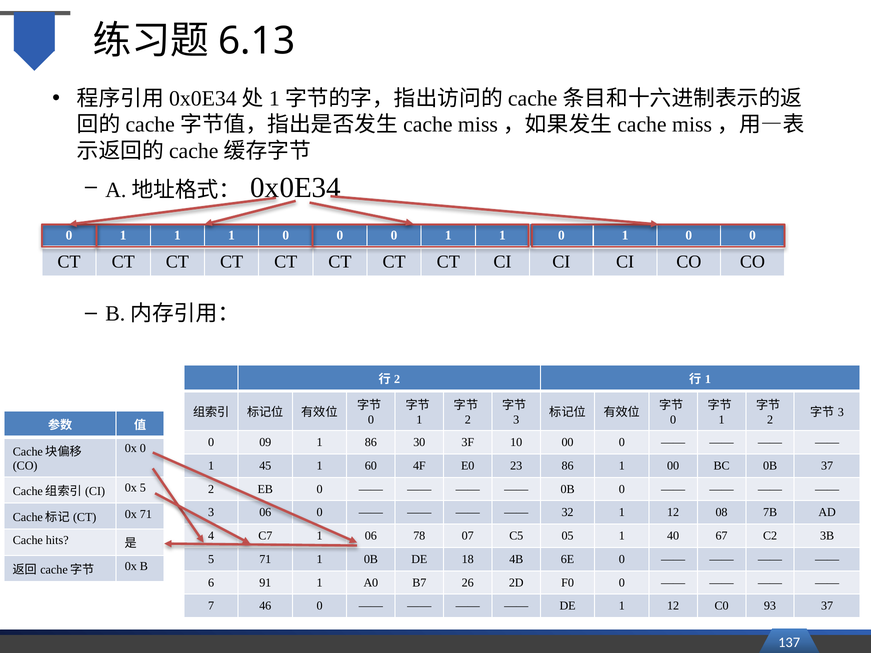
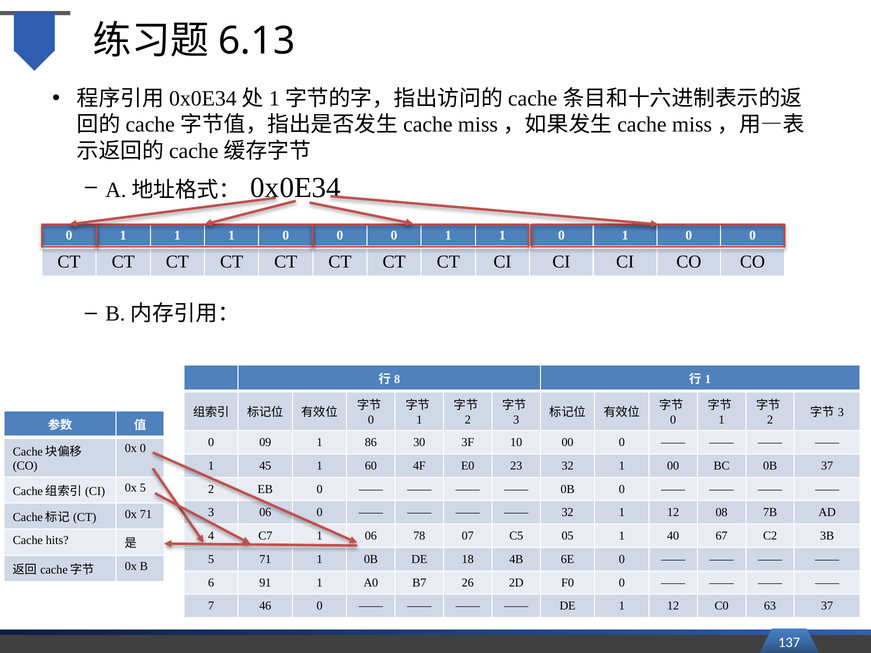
2: 2 -> 8 (397, 379)
23 86: 86 -> 32 (568, 466)
93: 93 -> 63 (770, 606)
